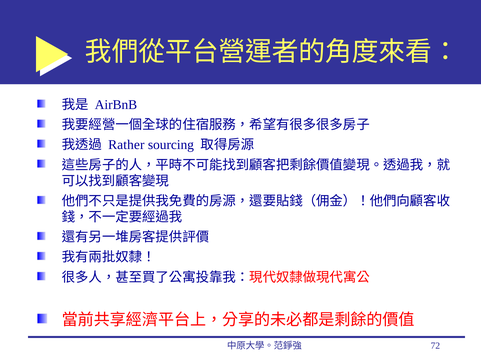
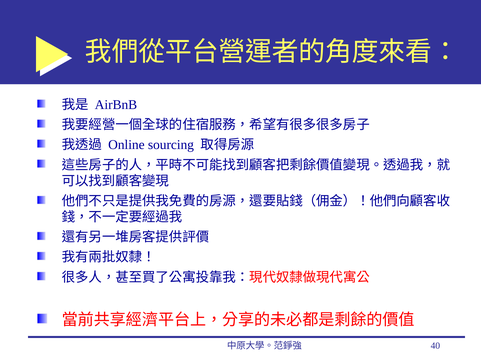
Rather: Rather -> Online (126, 145)
72: 72 -> 40 (435, 345)
